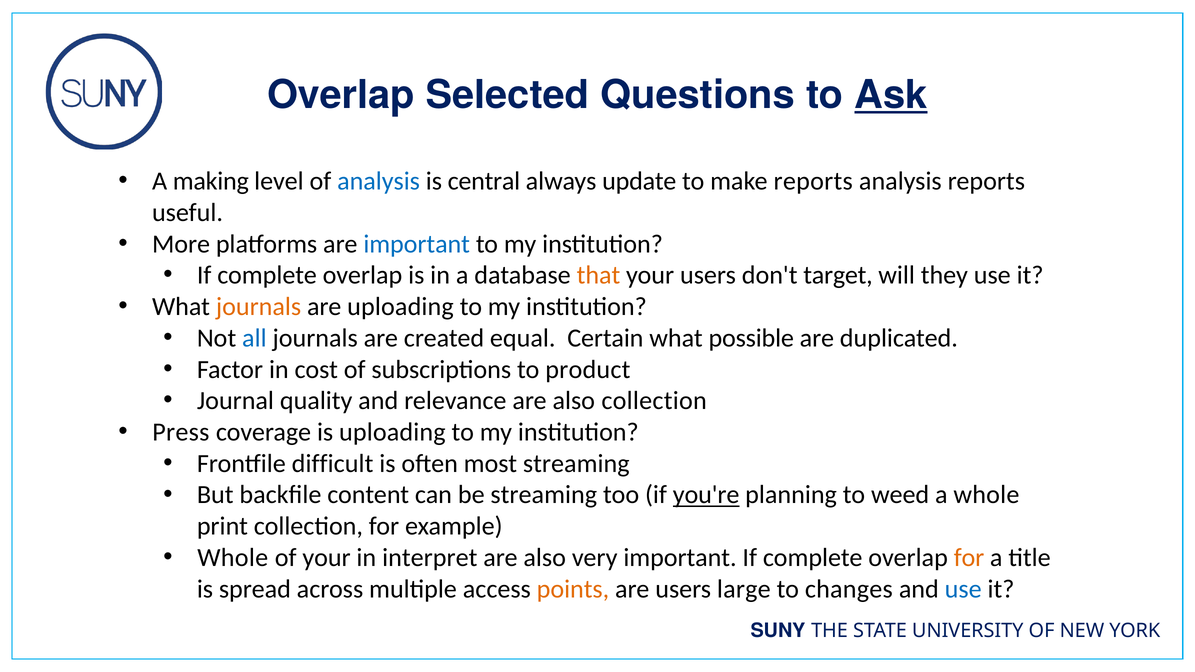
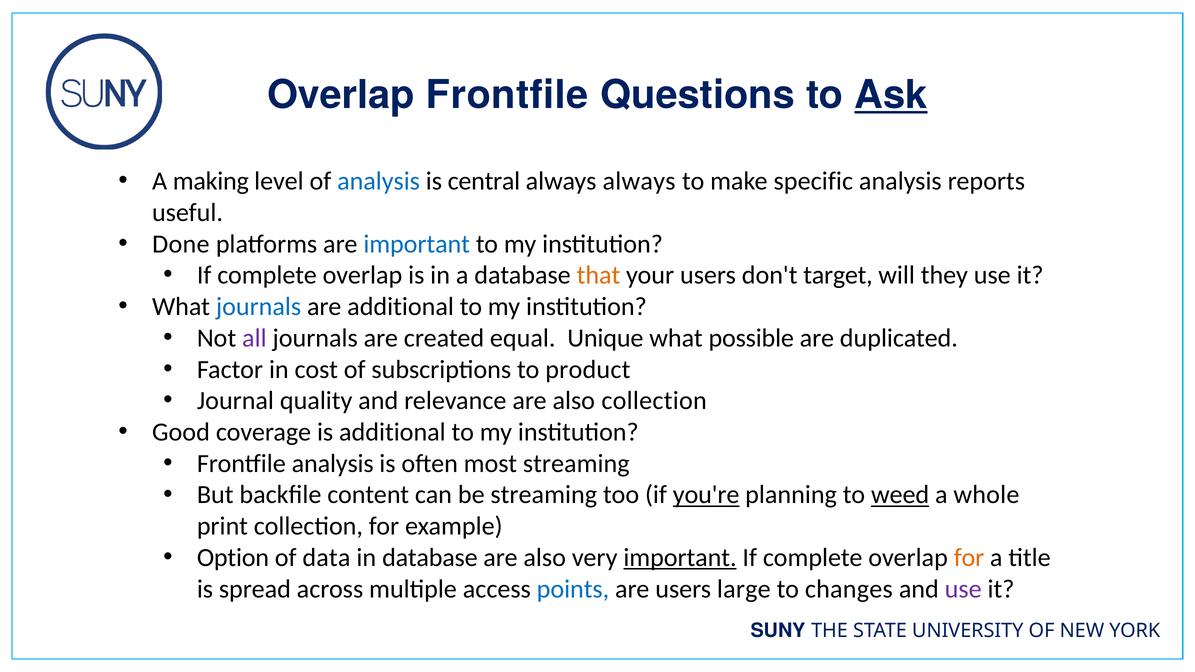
Overlap Selected: Selected -> Frontfile (507, 95)
always update: update -> always (639, 181)
make reports: reports -> specific (813, 181)
More: More -> Done (181, 244)
journals colour: orange -> blue (259, 307)
are uploading: uploading -> additional (401, 307)
all colour: blue -> purple (254, 338)
Certain: Certain -> Unique (605, 338)
Press: Press -> Good (181, 432)
is uploading: uploading -> additional (392, 432)
Frontfile difficult: difficult -> analysis (333, 464)
weed underline: none -> present (900, 495)
Whole: Whole -> Option (233, 558)
of your: your -> data (326, 558)
in interpret: interpret -> database (430, 558)
important underline: none -> present (680, 558)
points colour: orange -> blue (573, 589)
use colour: blue -> purple (963, 589)
